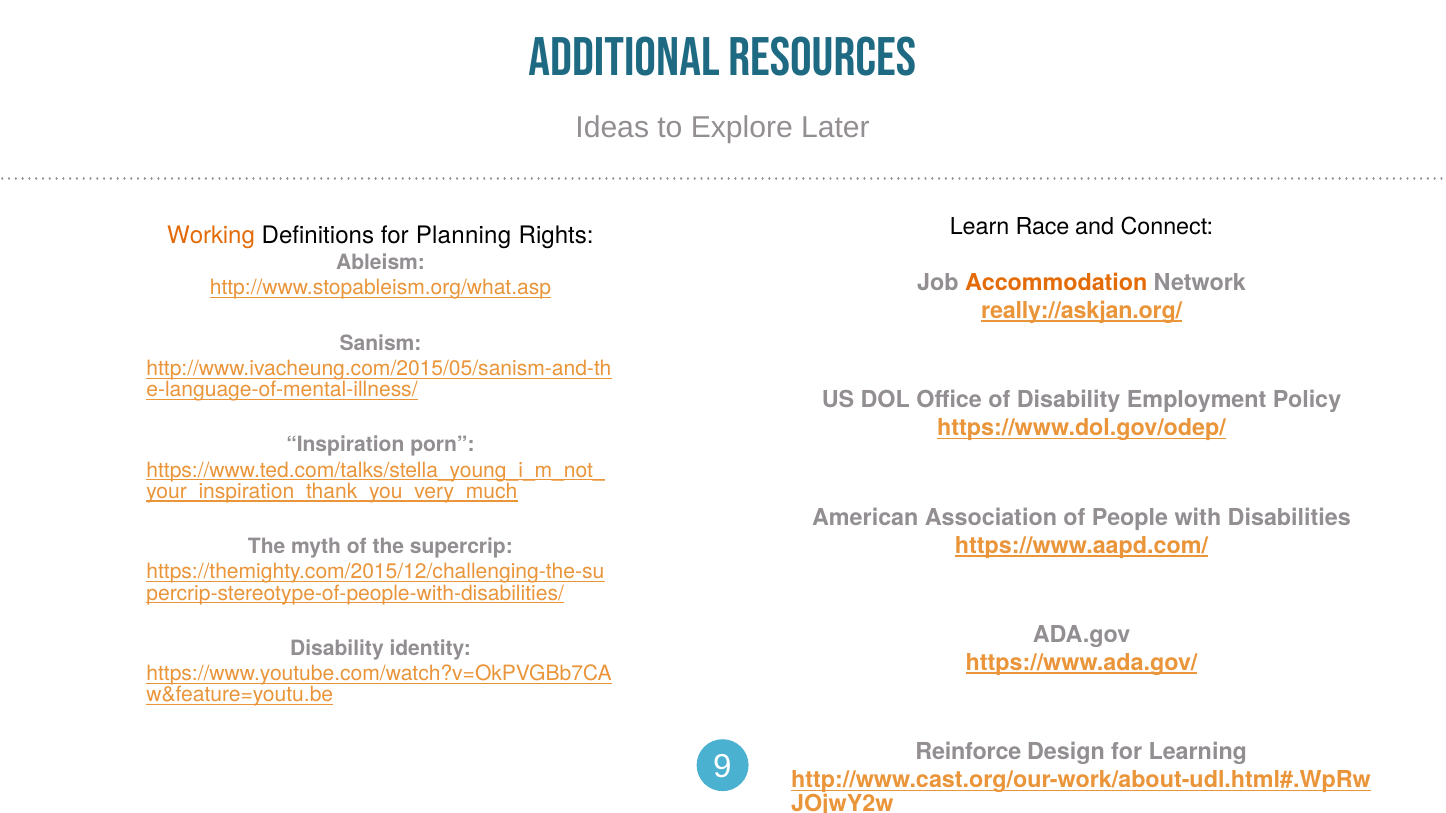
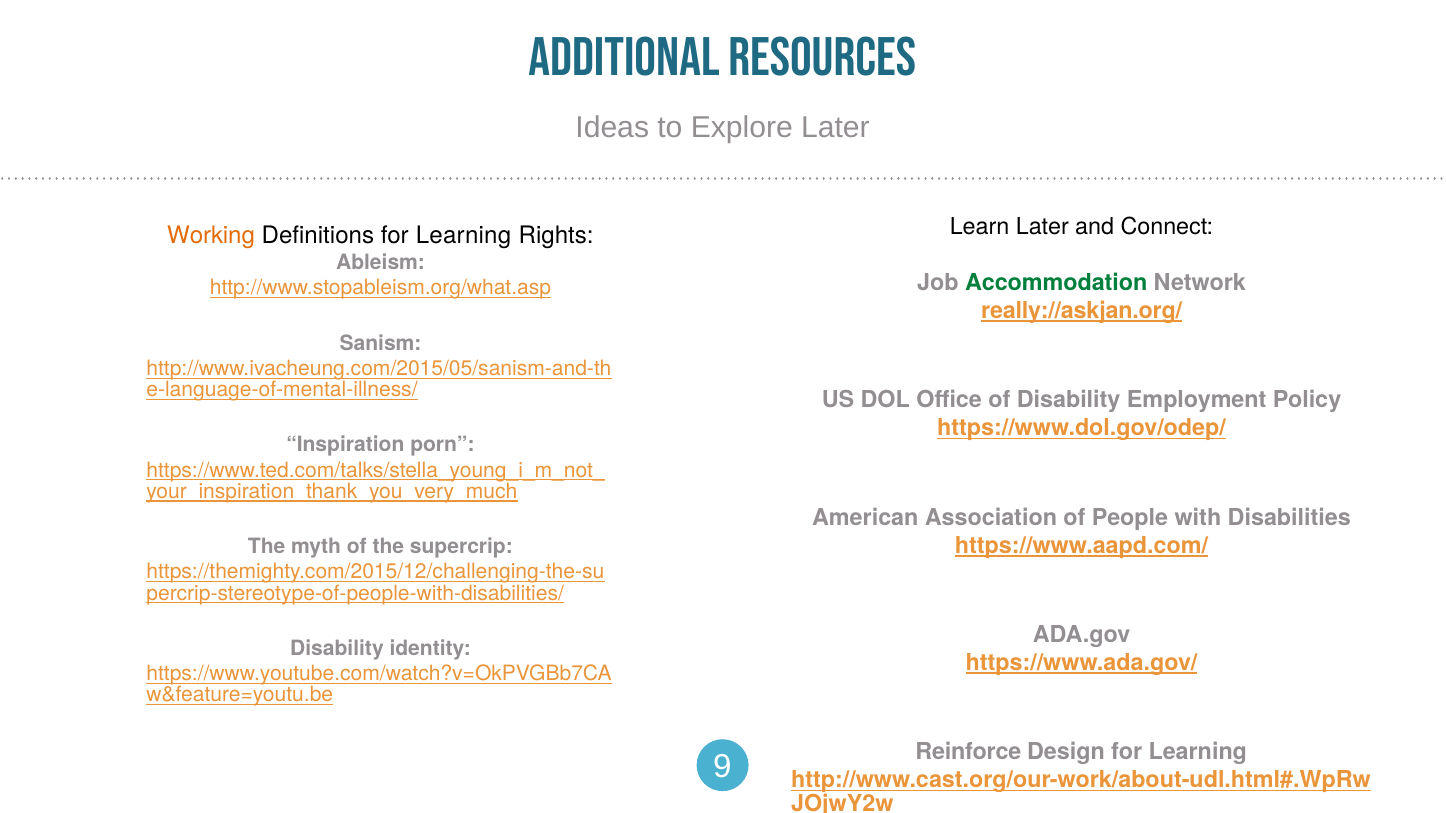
Learn Race: Race -> Later (1042, 227)
Definitions for Planning: Planning -> Learning (464, 236)
Accommodation colour: orange -> green (1056, 283)
